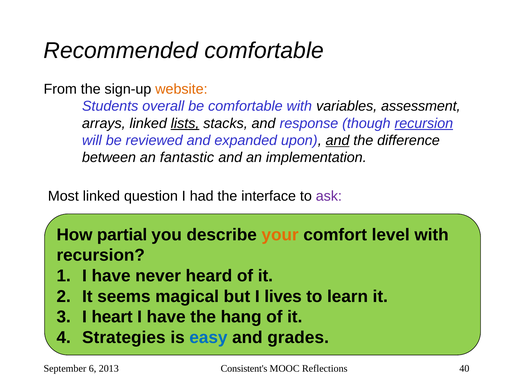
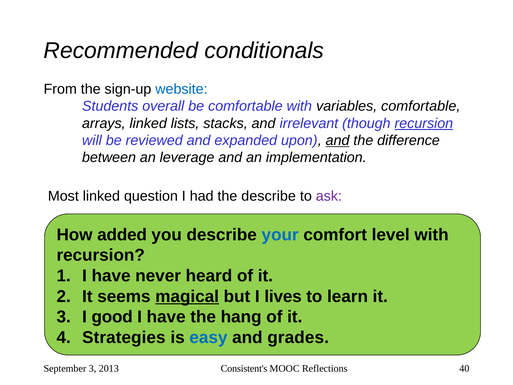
Recommended comfortable: comfortable -> conditionals (264, 51)
website colour: orange -> blue (181, 89)
variables assessment: assessment -> comfortable (421, 106)
lists underline: present -> none (185, 123)
response: response -> irrelevant (309, 123)
fantastic: fantastic -> leverage (187, 157)
the interface: interface -> describe (269, 196)
partial: partial -> added (122, 235)
your colour: orange -> blue (280, 235)
magical underline: none -> present (187, 296)
heart: heart -> good (112, 317)
September 6: 6 -> 3 (93, 368)
